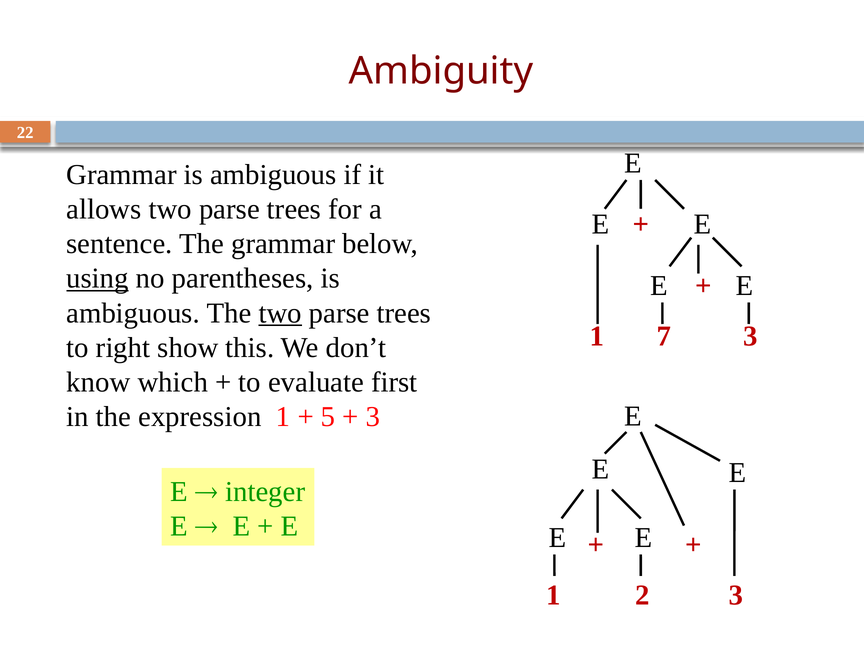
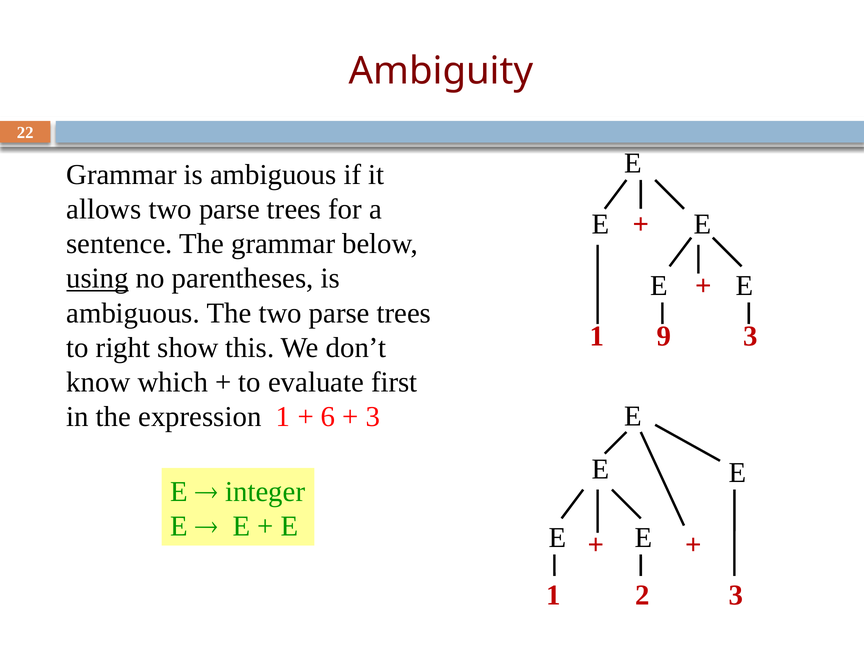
two underline: present -> none (280, 313)
7: 7 -> 9 (664, 336)
5: 5 -> 6 (328, 417)
